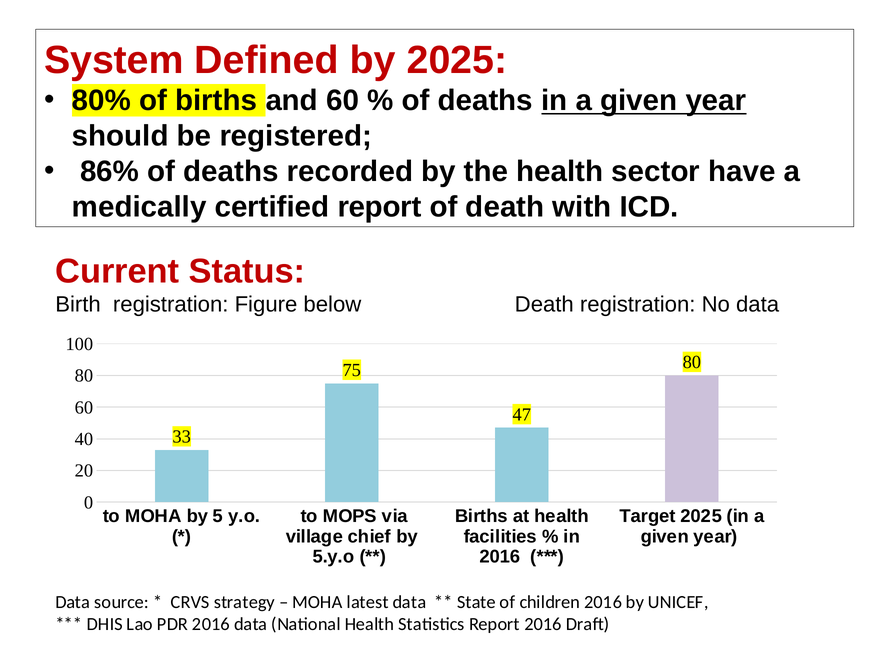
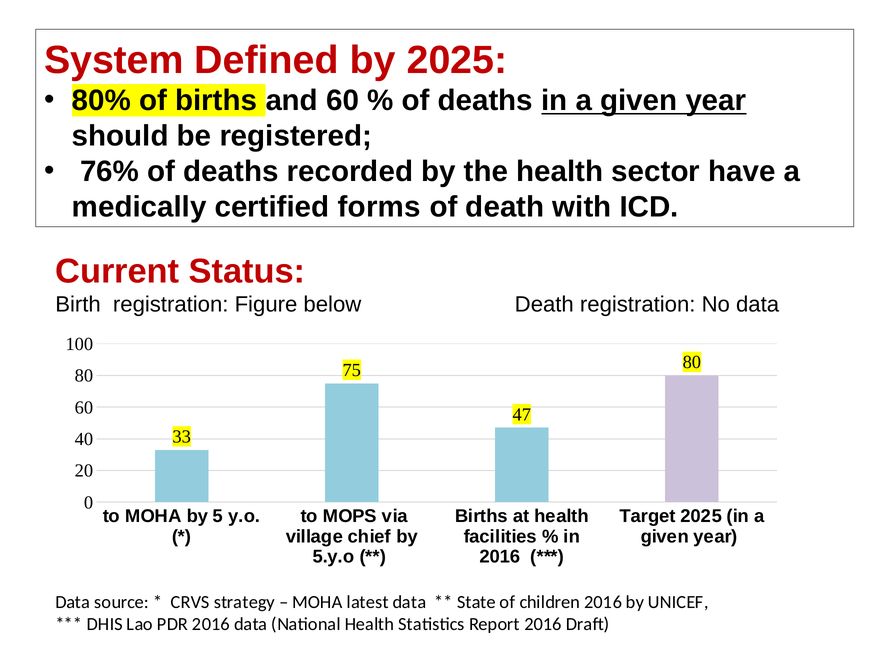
86%: 86% -> 76% (110, 172)
certified report: report -> forms (379, 207)
